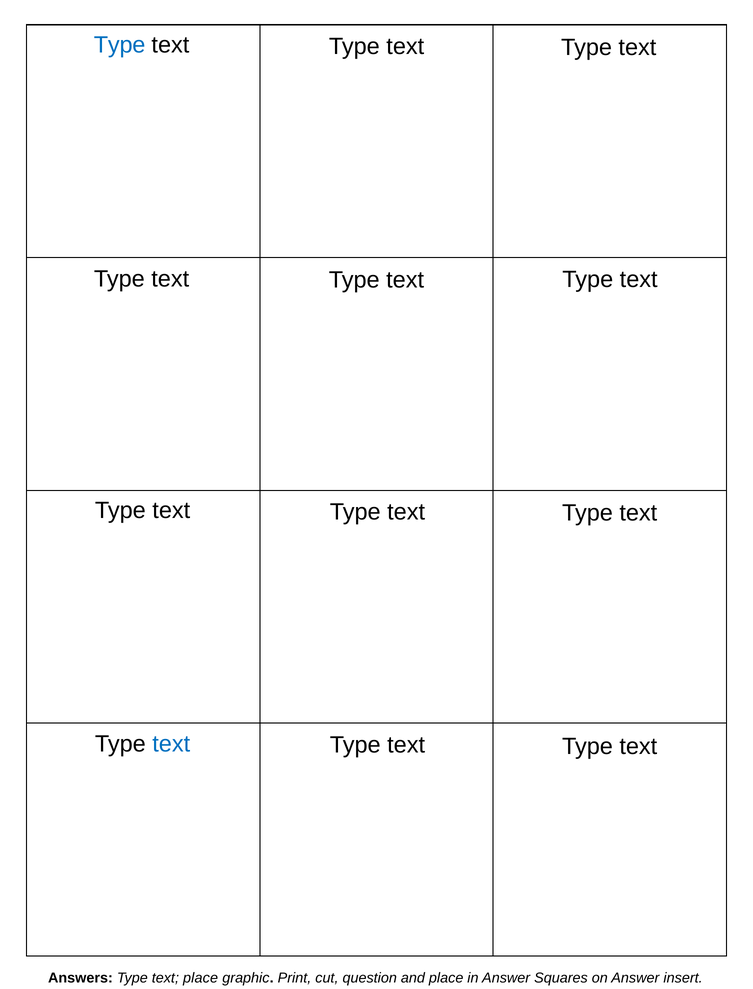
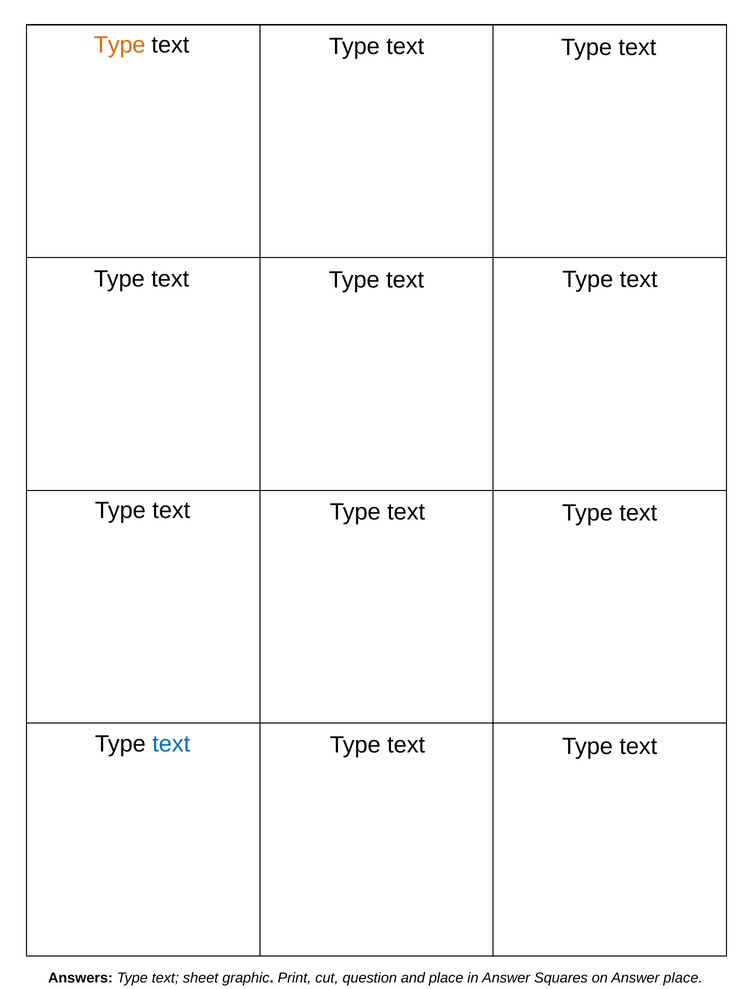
Type colour: blue -> orange (120, 45)
text place: place -> sheet (201, 977)
Answer insert: insert -> place (683, 977)
